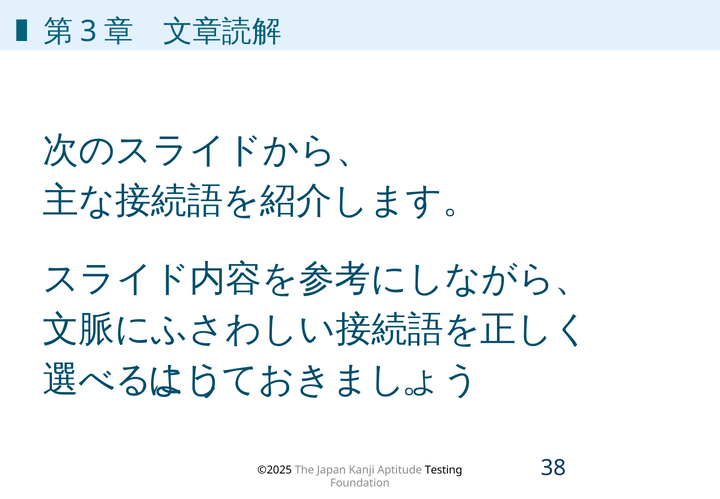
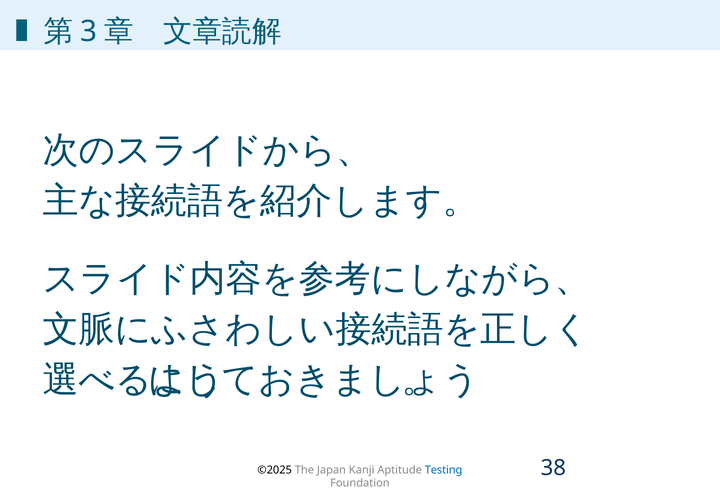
Testing colour: black -> blue (444, 469)
